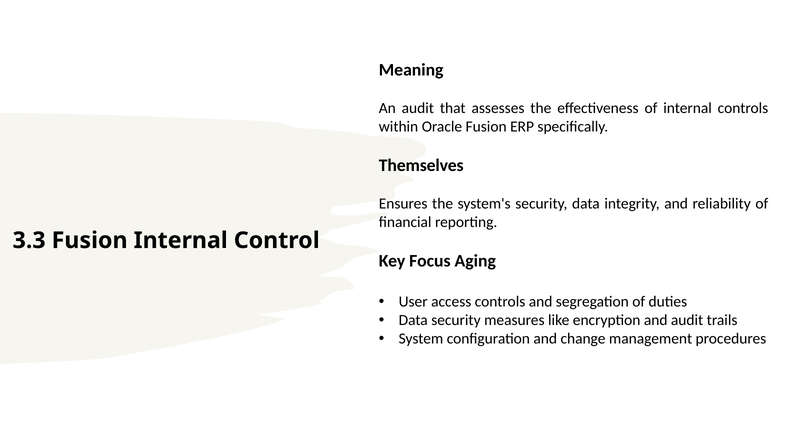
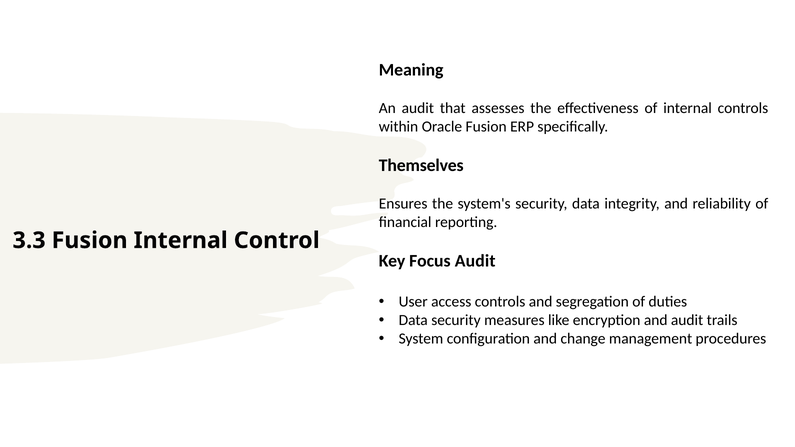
Focus Aging: Aging -> Audit (475, 261)
